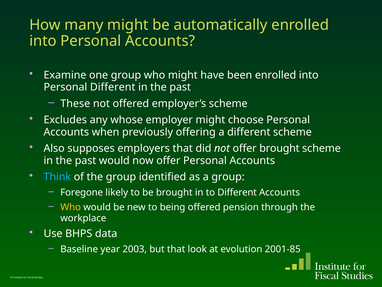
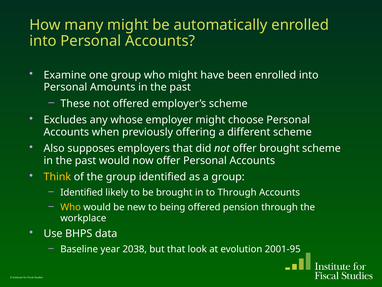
Personal Different: Different -> Amounts (113, 87)
Think colour: light blue -> yellow (57, 177)
Foregone: Foregone -> Identified (82, 192)
to Different: Different -> Through (237, 192)
2003: 2003 -> 2038 (135, 249)
2001-85: 2001-85 -> 2001-95 (283, 249)
